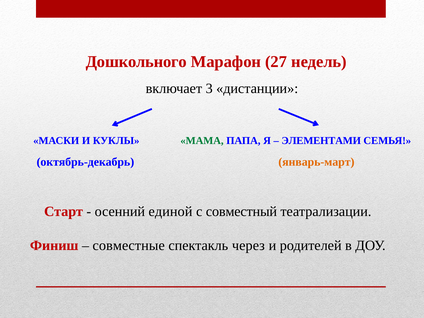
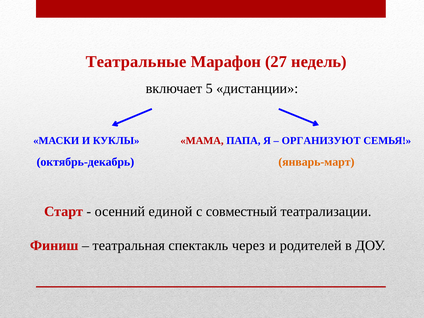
Дошкольного: Дошкольного -> Театральные (136, 62)
3: 3 -> 5 (209, 89)
МАМА colour: green -> red (202, 141)
ЭЛЕМЕНТАМИ: ЭЛЕМЕНТАМИ -> ОРГАНИЗУЮТ (321, 141)
совместные: совместные -> театральная (129, 245)
